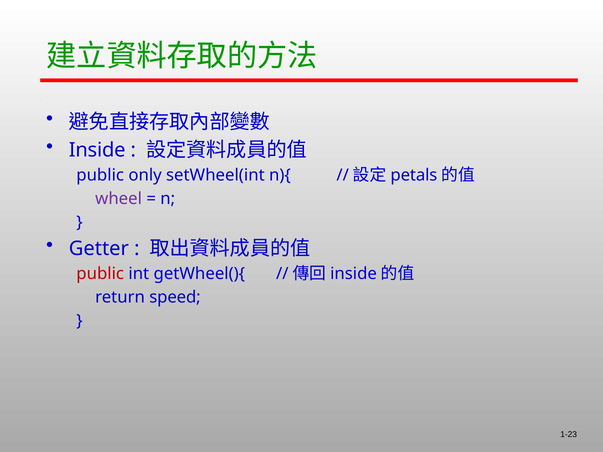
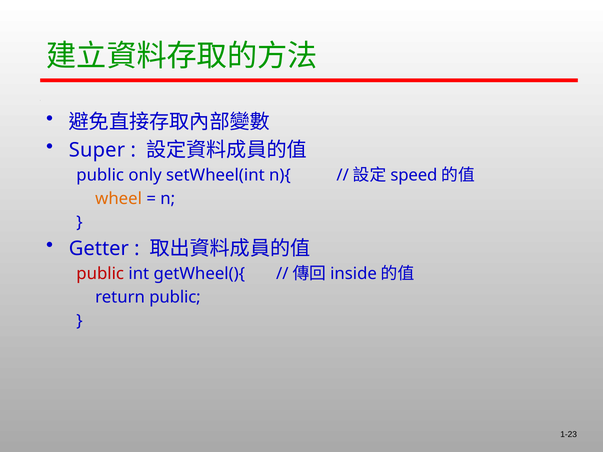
Inside: Inside -> Super (97, 150)
petals: petals -> speed (414, 175)
wheel colour: purple -> orange (119, 199)
return speed: speed -> public (175, 297)
